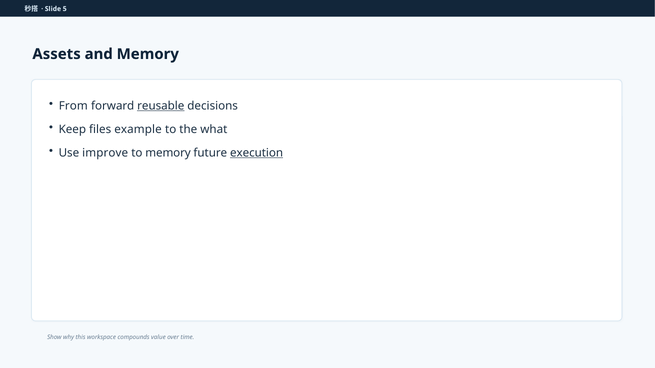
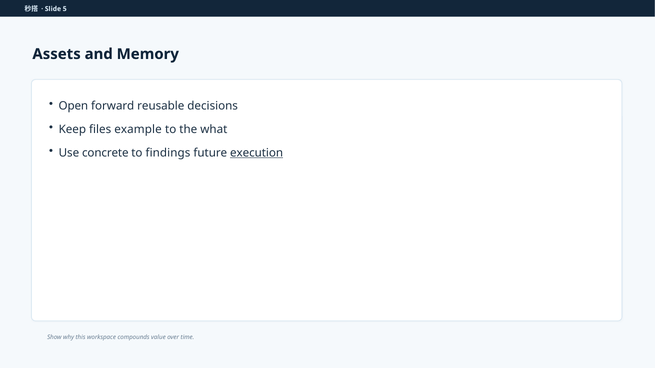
From: From -> Open (73, 106)
reusable underline: present -> none (161, 106)
improve: improve -> concrete (105, 153)
to memory: memory -> findings (168, 153)
